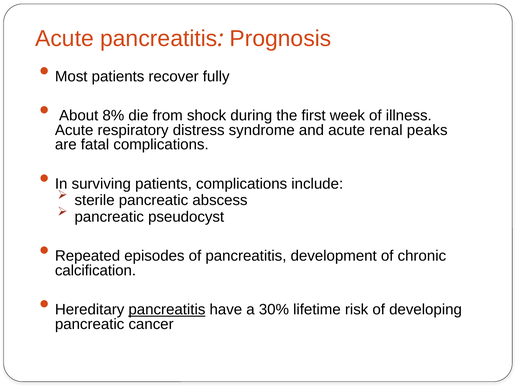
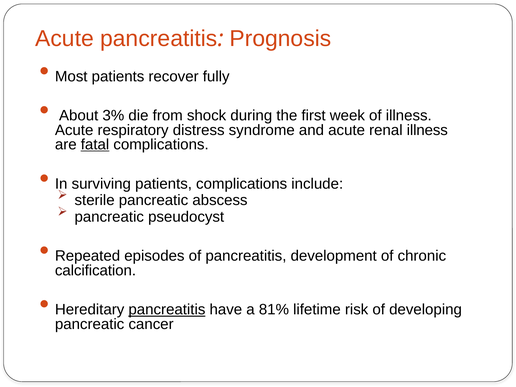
8%: 8% -> 3% (113, 116)
renal peaks: peaks -> illness (427, 130)
fatal underline: none -> present (95, 145)
30%: 30% -> 81% (274, 310)
